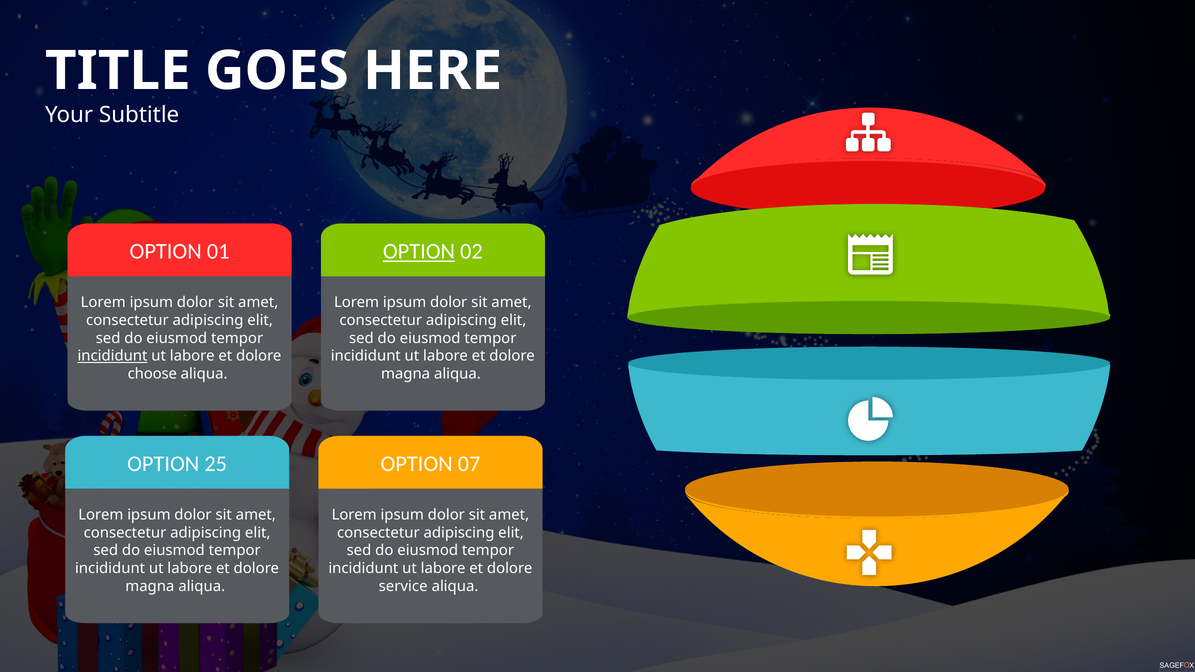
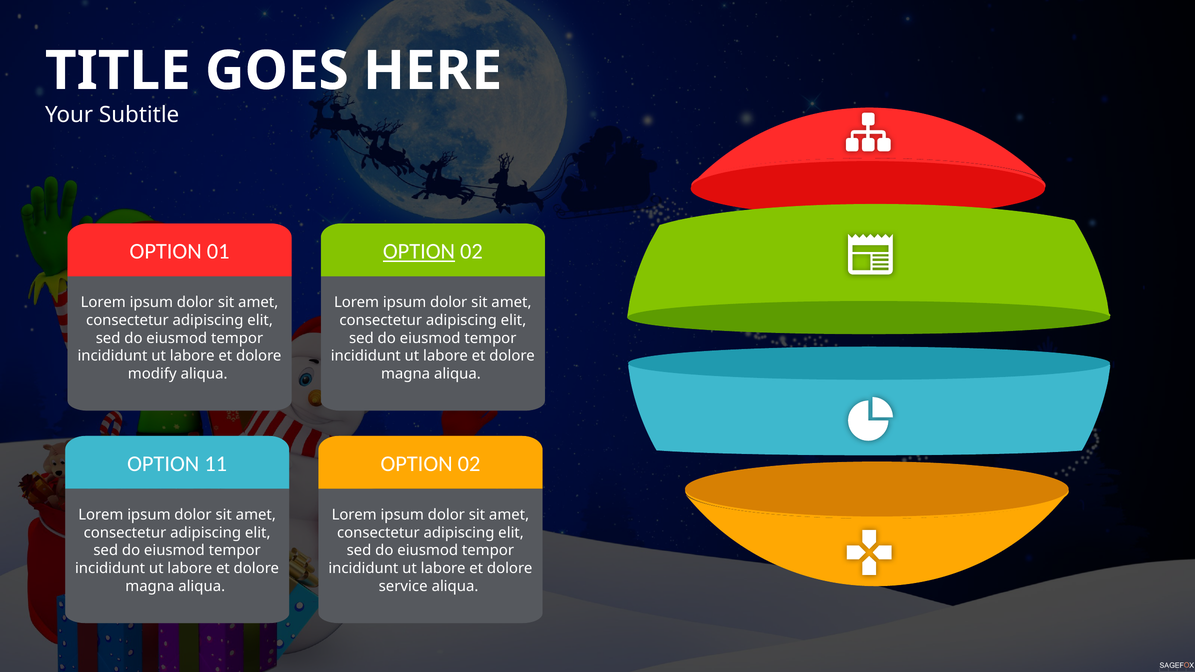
incididunt underline: present -> none (112, 356)
choose: choose -> modify (152, 374)
25: 25 -> 11 (216, 464)
07: 07 -> 02 (469, 464)
